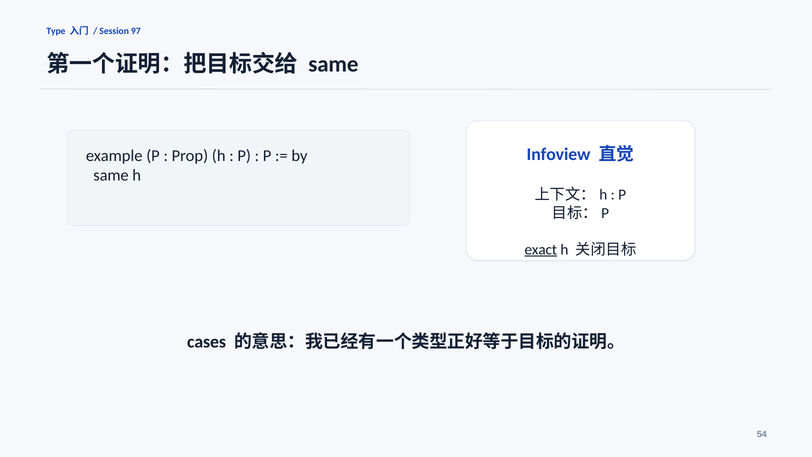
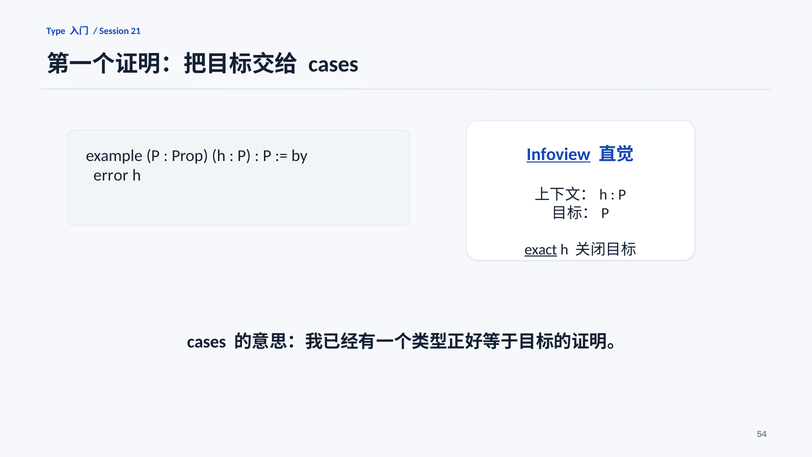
97: 97 -> 21 (136, 31)
same: same -> cases (333, 64)
Infoview underline: none -> present (559, 154)
same: same -> error (111, 175)
